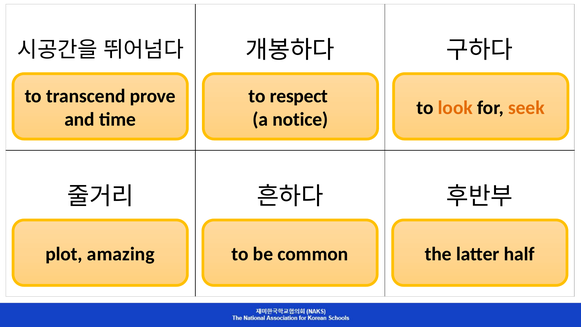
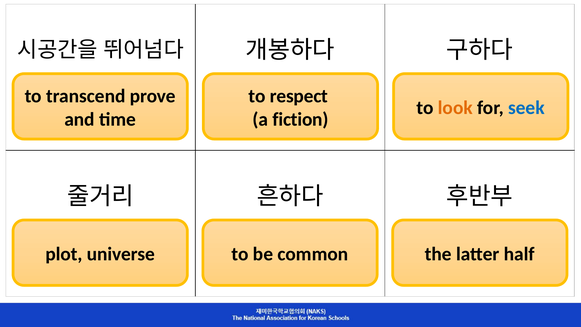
seek colour: orange -> blue (526, 108)
notice: notice -> fiction (301, 119)
amazing: amazing -> universe (121, 254)
